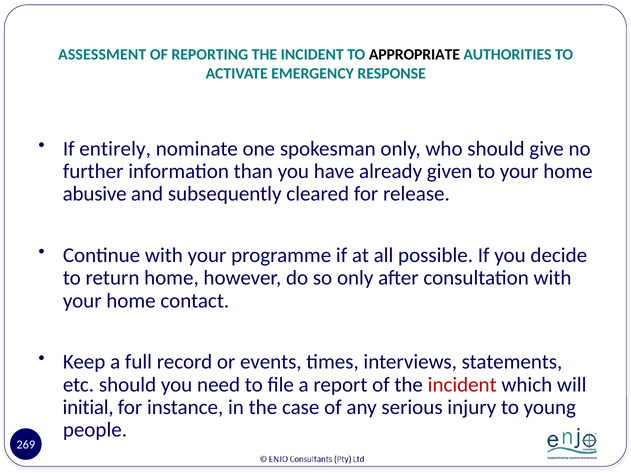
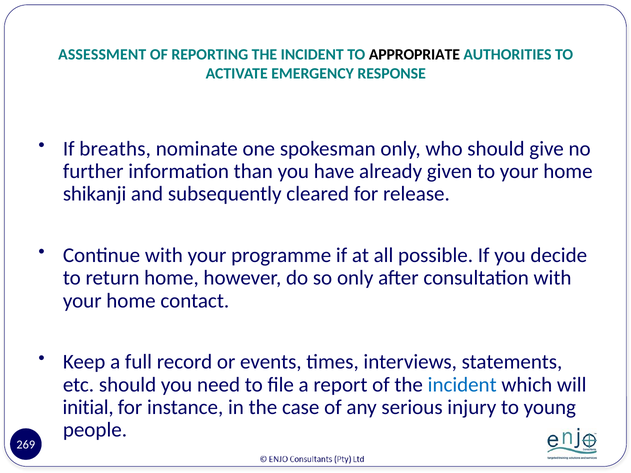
entirely: entirely -> breaths (115, 149)
abusive: abusive -> shikanji (95, 194)
incident colour: red -> blue (462, 385)
